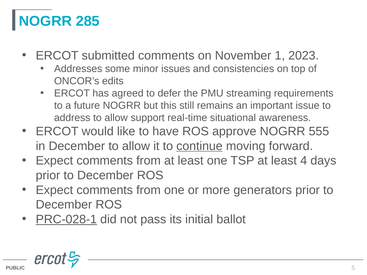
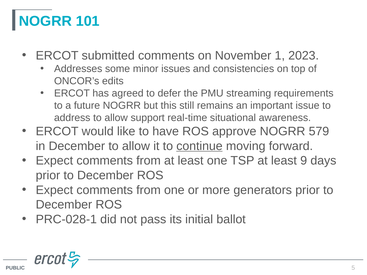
285: 285 -> 101 (88, 21)
555: 555 -> 579 (319, 131)
4: 4 -> 9 (304, 161)
PRC-028-1 underline: present -> none (66, 220)
